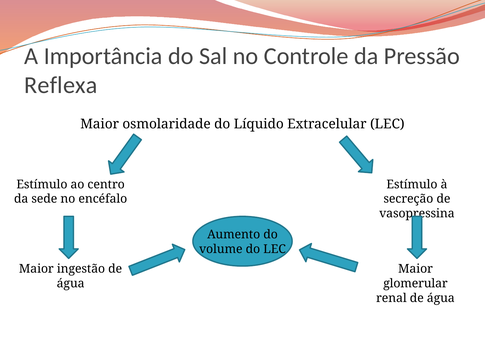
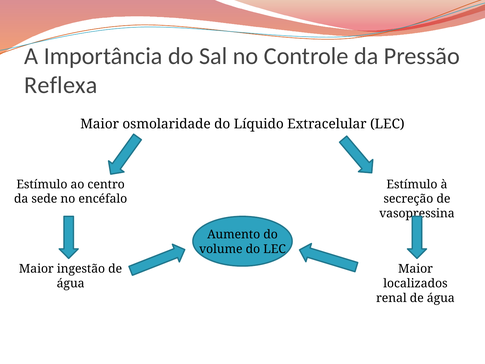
glomerular: glomerular -> localizados (415, 283)
